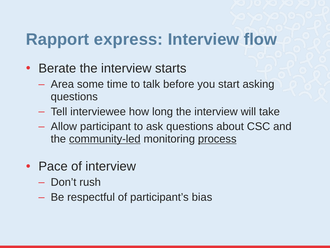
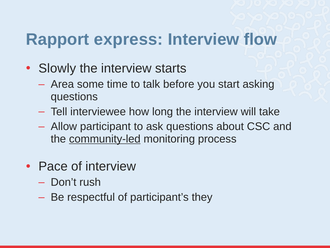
Berate: Berate -> Slowly (57, 68)
process underline: present -> none (217, 139)
bias: bias -> they (202, 197)
